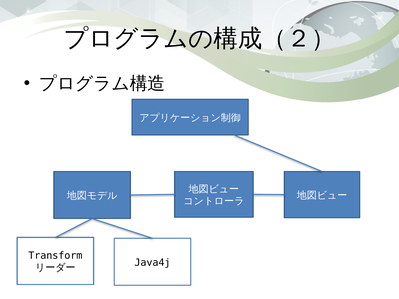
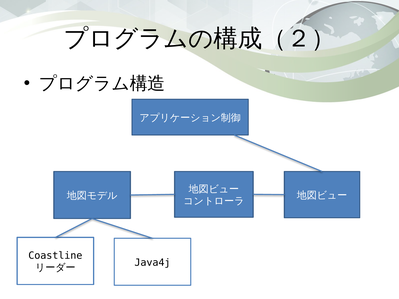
Transform: Transform -> Coastline (55, 256)
